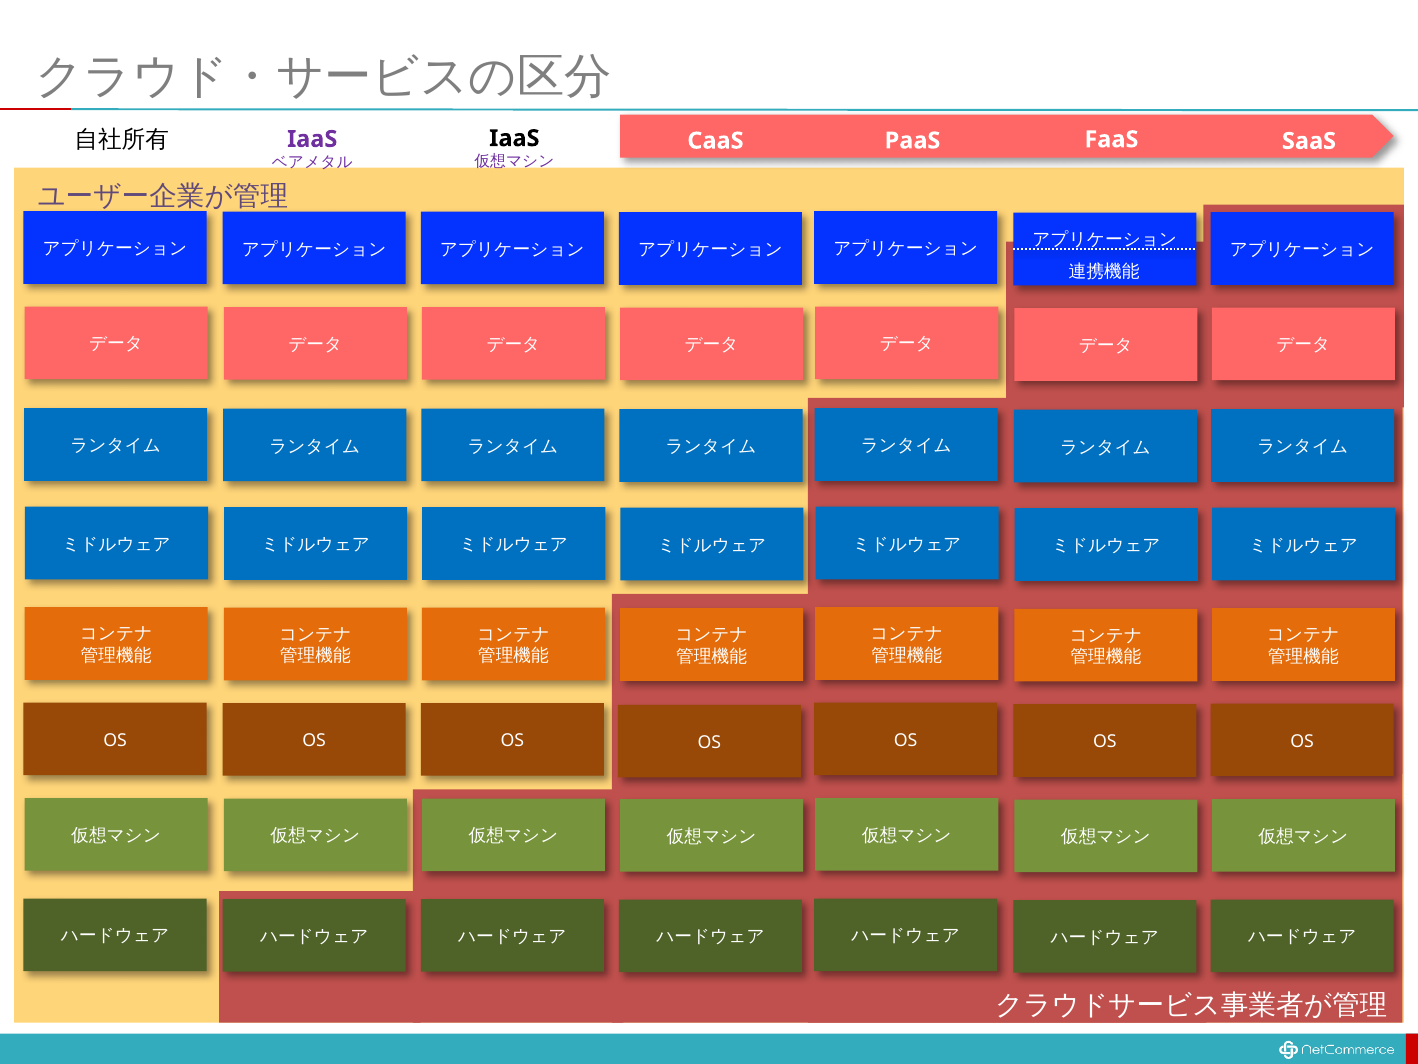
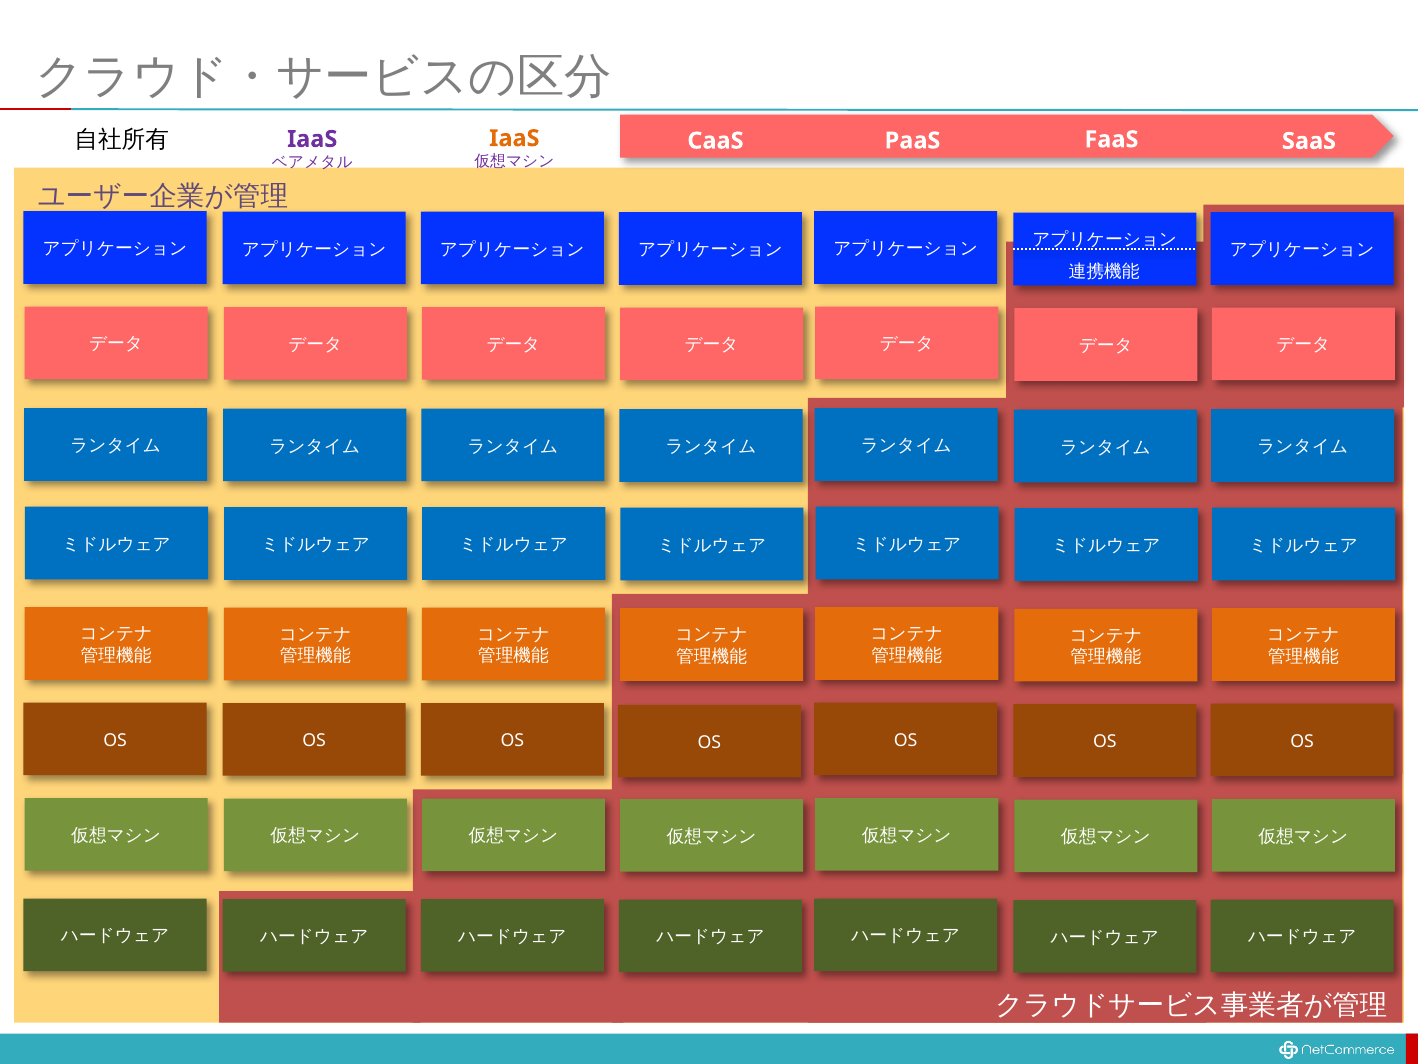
IaaS colour: black -> orange (514, 138)
